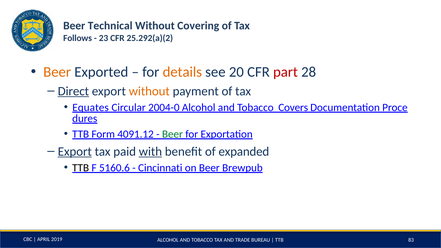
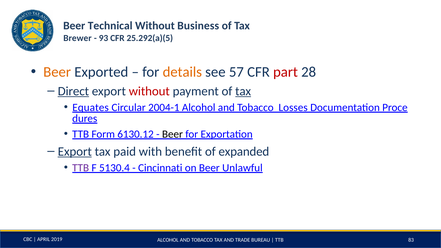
Covering: Covering -> Business (198, 26)
Follows: Follows -> Brewer (77, 38)
23: 23 -> 93 (104, 38)
25.292(a)(2: 25.292(a)(2 -> 25.292(a)(5 (150, 38)
20: 20 -> 57 (236, 72)
without colour: orange -> red (149, 91)
tax underline: none -> present (243, 91)
2004-0: 2004-0 -> 2004-1 (164, 108)
Covers: Covers -> Losses (293, 108)
4091.12: 4091.12 -> 6130.12 (136, 134)
Beer colour: green -> black (172, 134)
with underline: present -> none (150, 151)
TTB colour: black -> purple (81, 168)
5160.6: 5160.6 -> 5130.4 (114, 168)
Brewpub: Brewpub -> Unlawful (242, 168)
